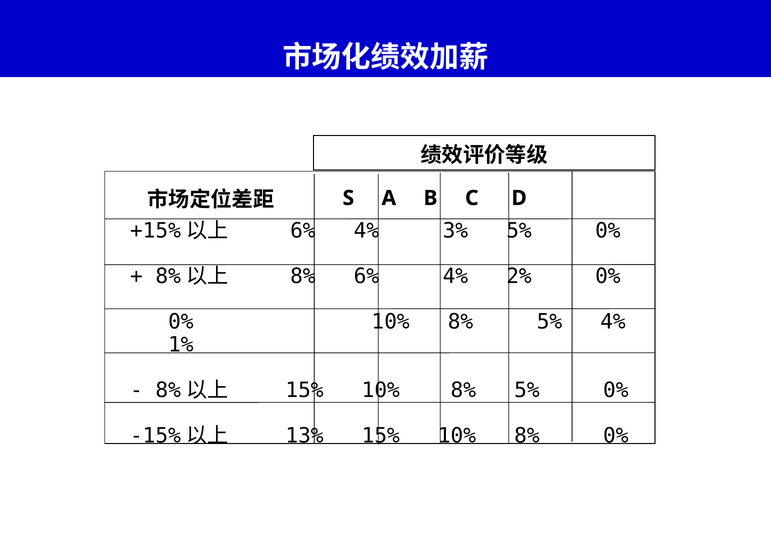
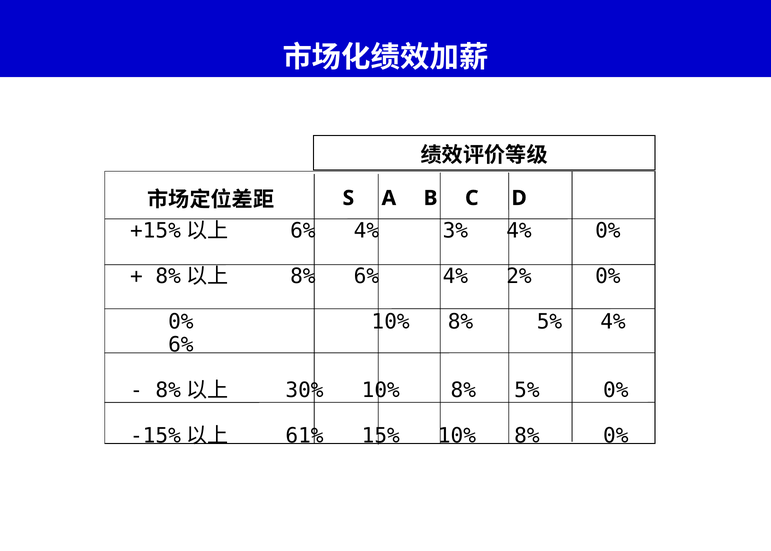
3% 5%: 5% -> 4% (519, 231)
1%: 1% -> 6% (181, 345)
15%: 15% -> 30% (305, 390)
13%: 13% -> 61% (305, 436)
